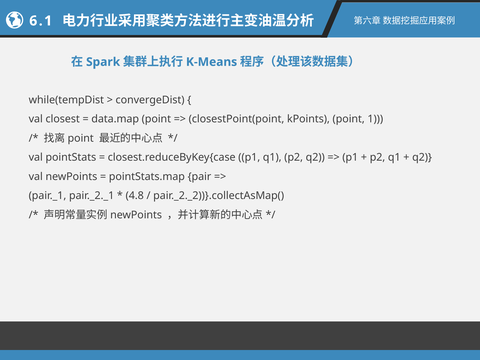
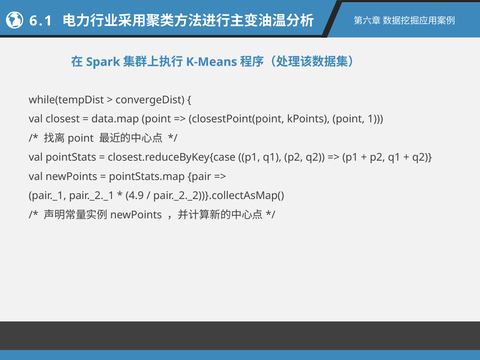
4.8: 4.8 -> 4.9 (135, 196)
